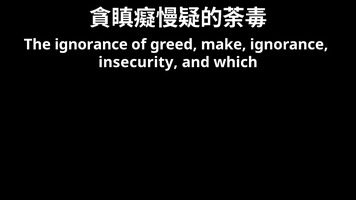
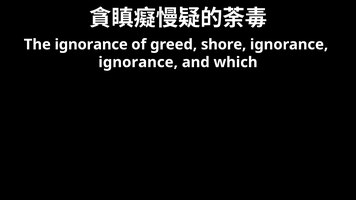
make: make -> shore (224, 45)
insecurity: insecurity -> ignorance (138, 62)
